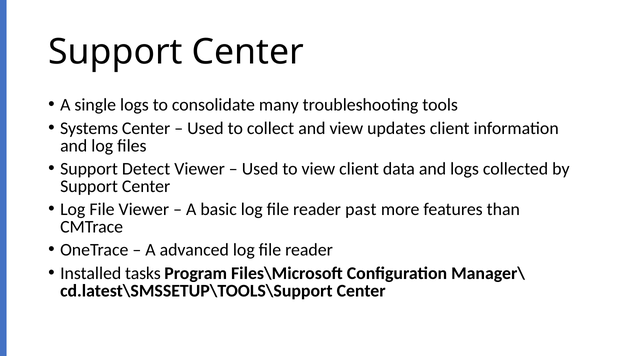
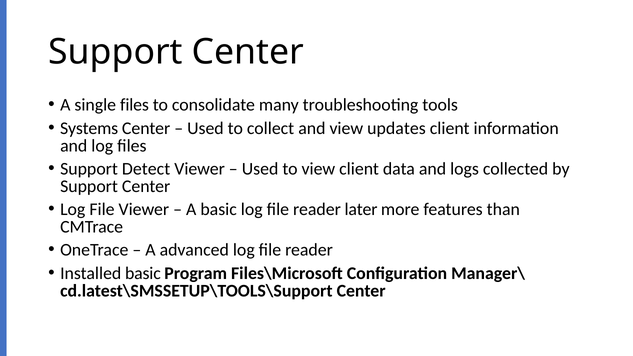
single logs: logs -> files (134, 105)
past: past -> later (361, 210)
Installed tasks: tasks -> basic (143, 273)
